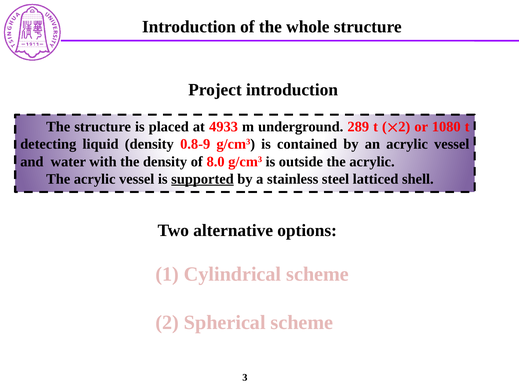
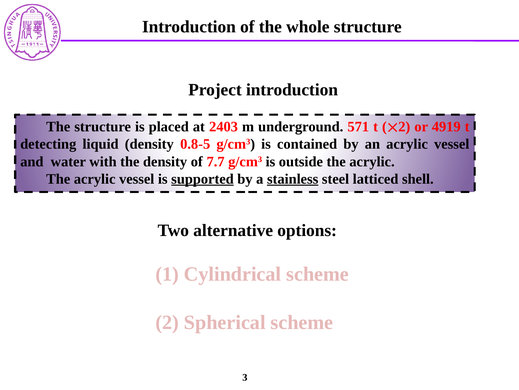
4933: 4933 -> 2403 (224, 127)
289: 289 -> 571 (358, 127)
1080: 1080 -> 4919 (446, 127)
0.8-9: 0.8-9 -> 0.8-5 (195, 144)
8.0: 8.0 -> 7.7 (216, 161)
stainless underline: none -> present (293, 179)
